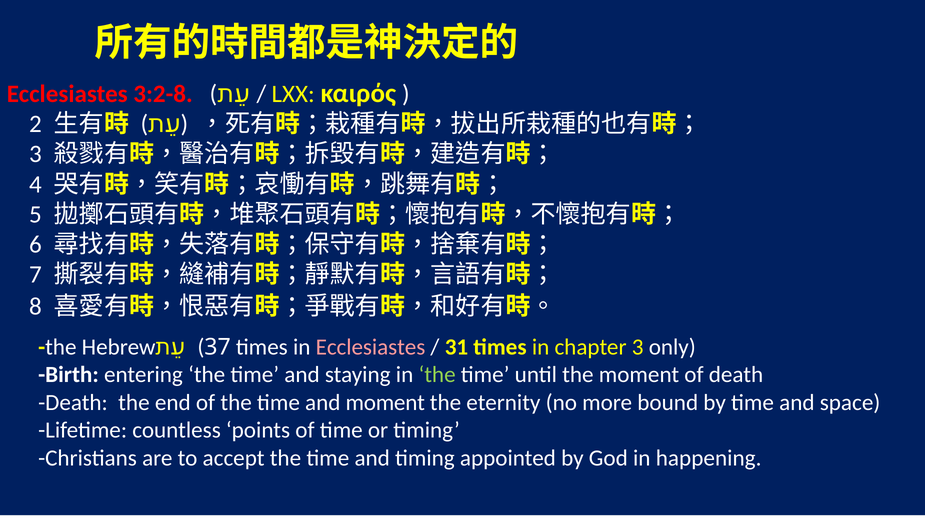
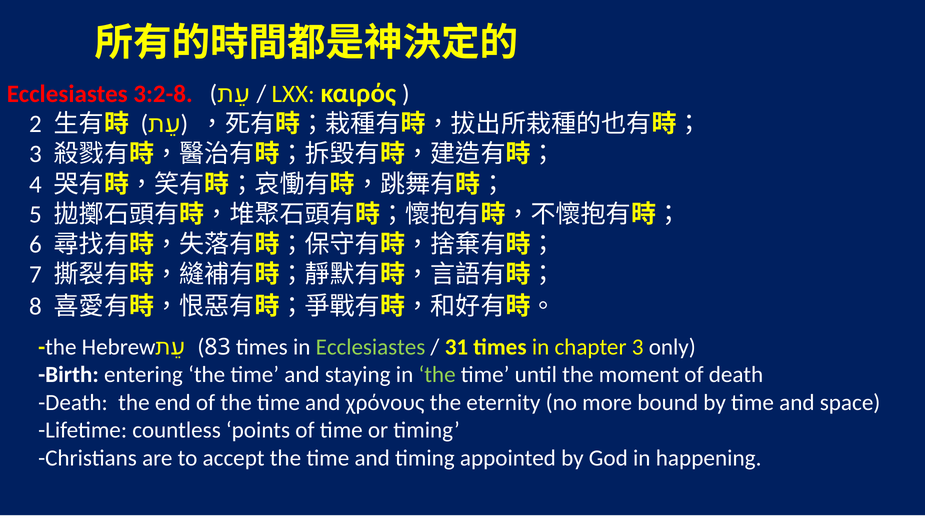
37: 37 -> 83 (218, 347)
Ecclesiastes colour: pink -> light green (371, 347)
and moment: moment -> χρόνους (385, 403)
